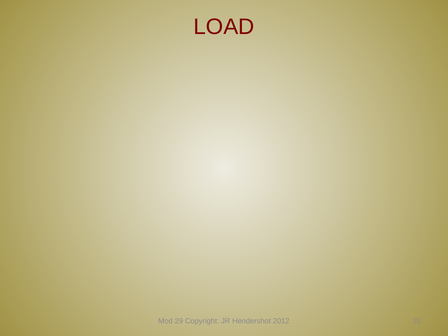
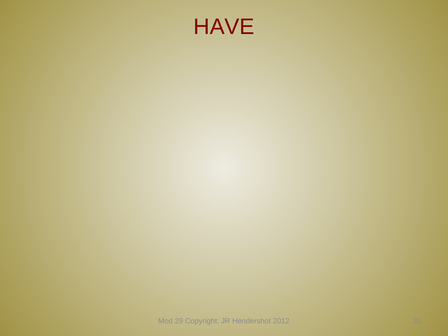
LOAD: LOAD -> HAVE (224, 27)
